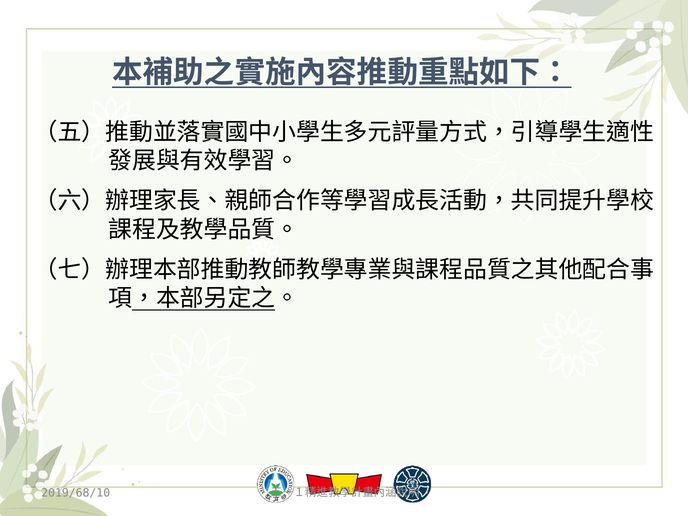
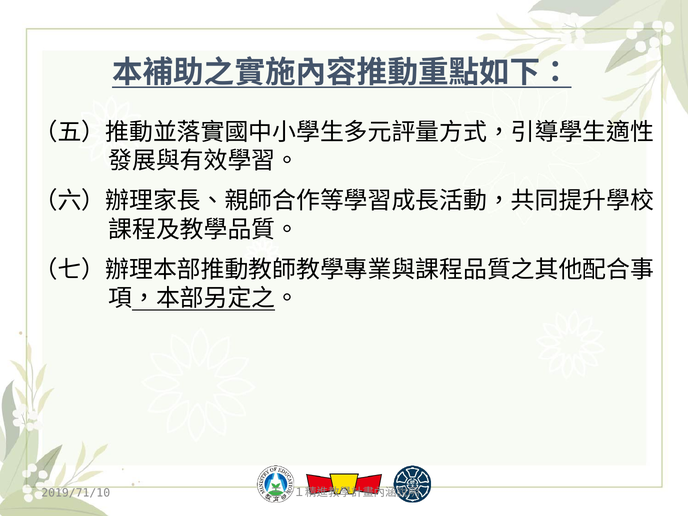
2019/68/10: 2019/68/10 -> 2019/71/10 (76, 493)
